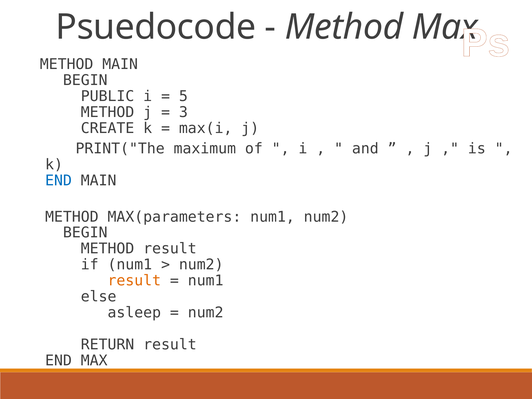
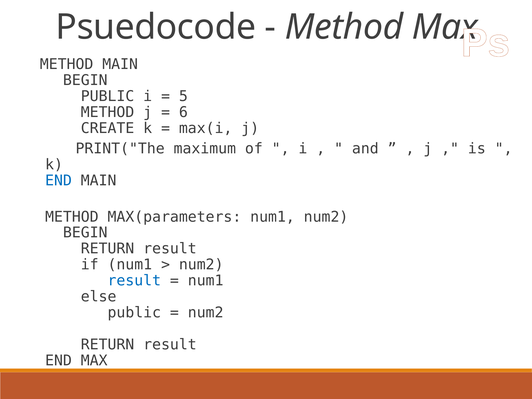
3: 3 -> 6 (183, 112)
METHOD: METHOD -> RETURN (108, 249)
result colour: orange -> blue (134, 281)
asleep: asleep -> public (134, 313)
